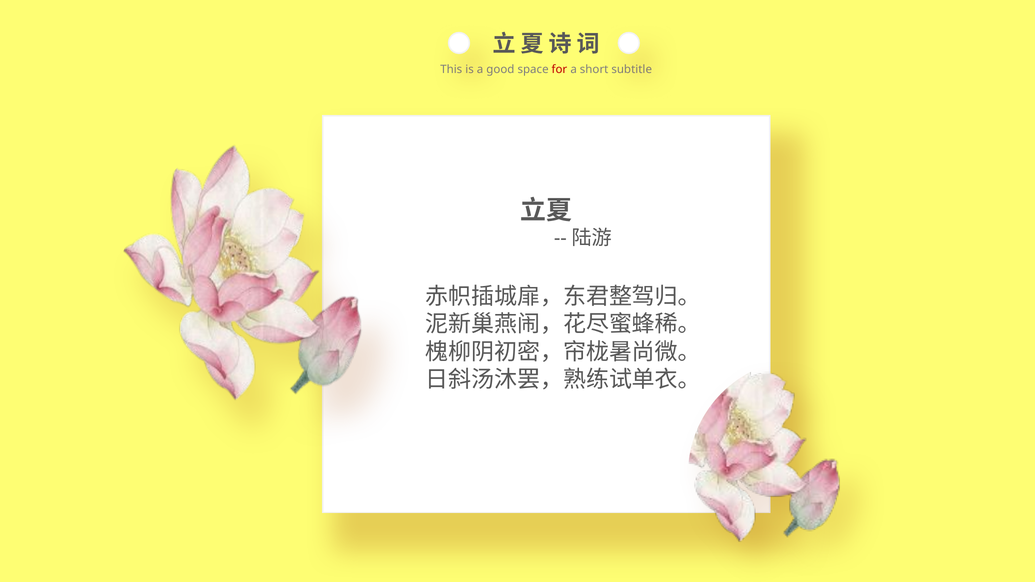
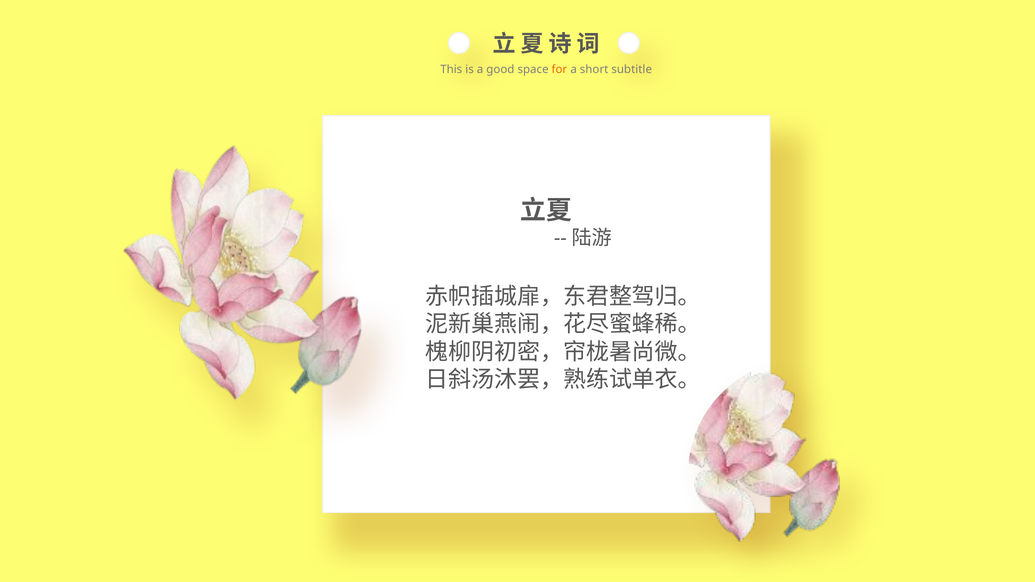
for colour: red -> orange (559, 69)
